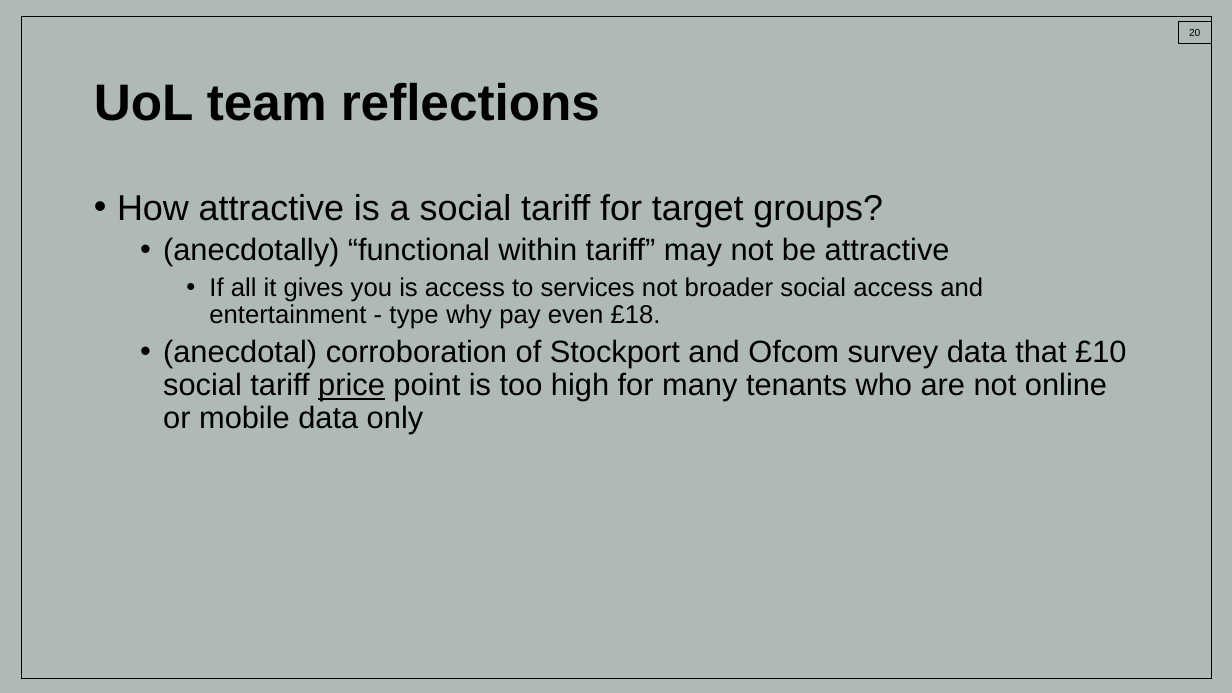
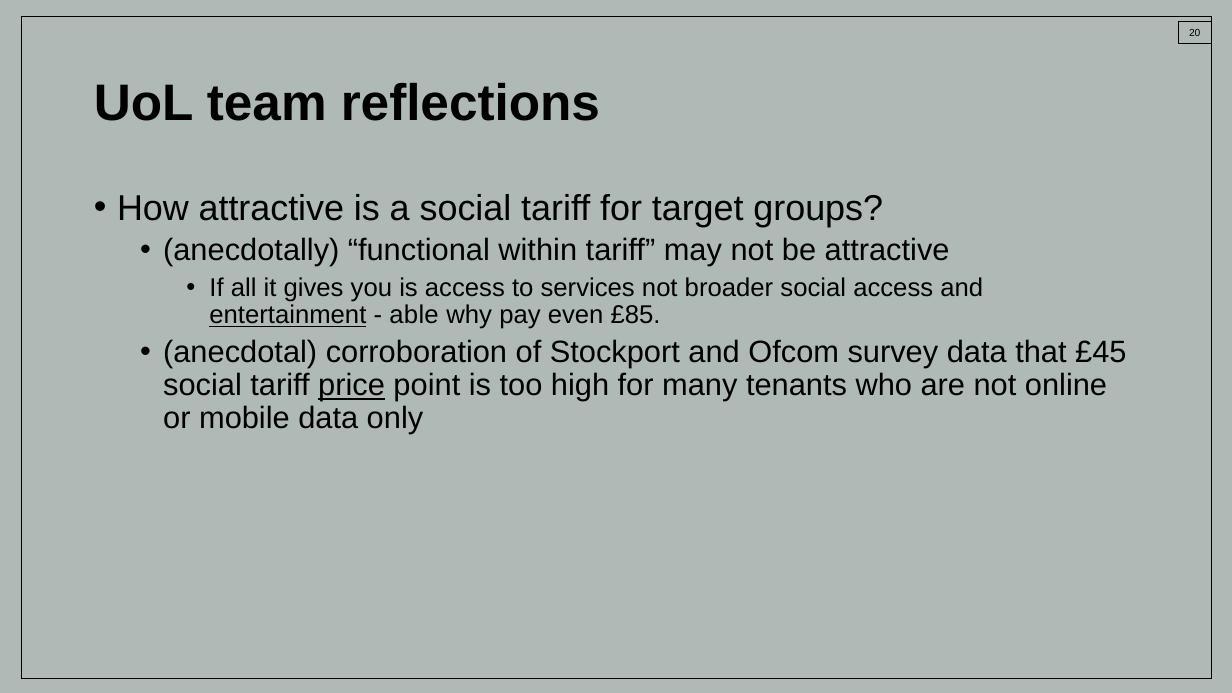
entertainment underline: none -> present (288, 315)
type: type -> able (414, 315)
£18: £18 -> £85 (636, 315)
£10: £10 -> £45 (1101, 352)
